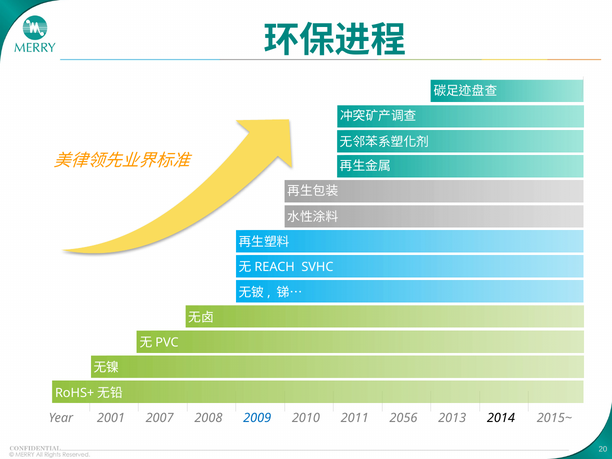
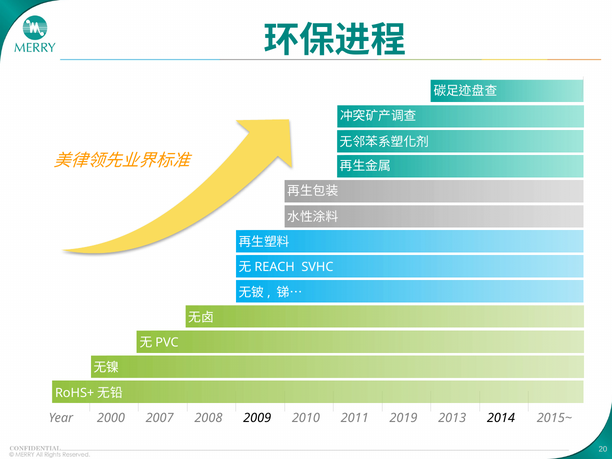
2001: 2001 -> 2000 (111, 418)
2009 colour: blue -> black (257, 418)
2056: 2056 -> 2019 (403, 418)
